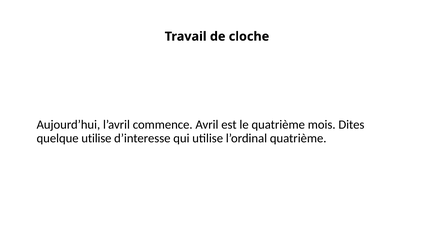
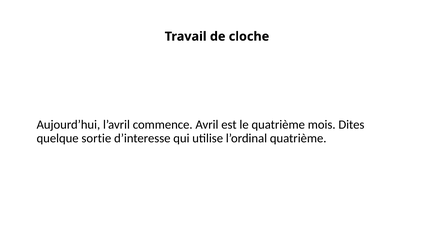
quelque utilise: utilise -> sortie (96, 138)
